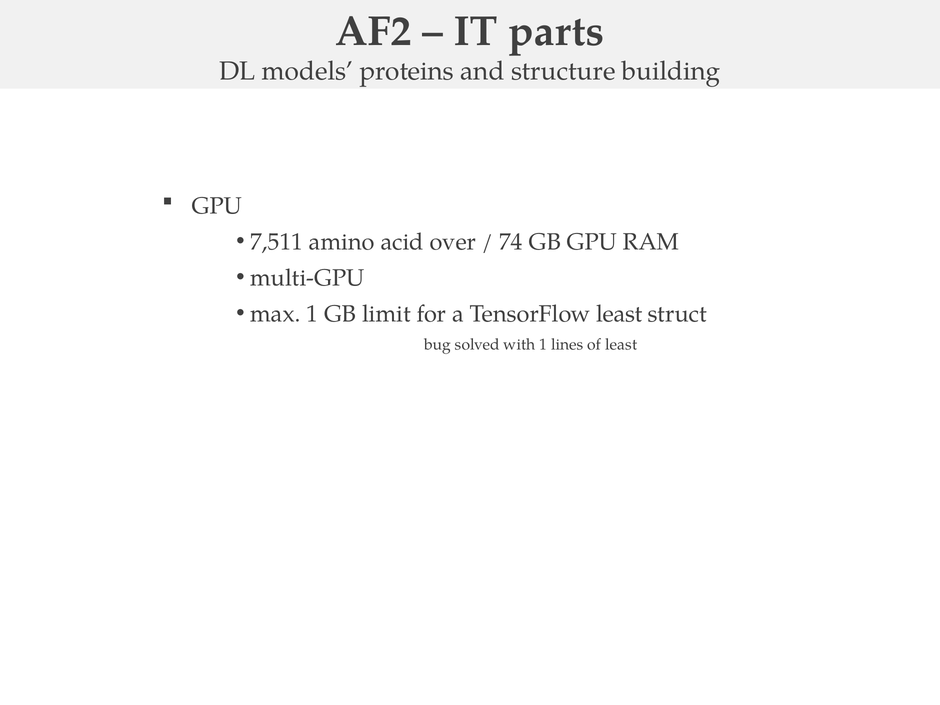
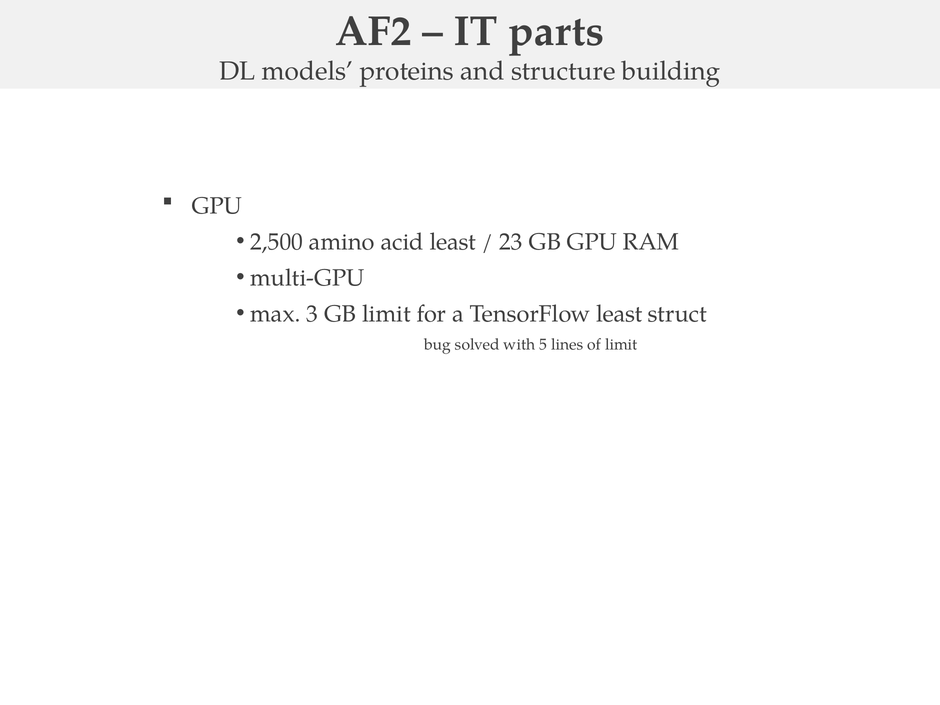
7,511: 7,511 -> 2,500 (277, 242)
acid over: over -> least (453, 242)
74: 74 -> 23 (511, 242)
max 1: 1 -> 3 (312, 314)
with 1: 1 -> 5 (543, 345)
of least: least -> limit (621, 345)
